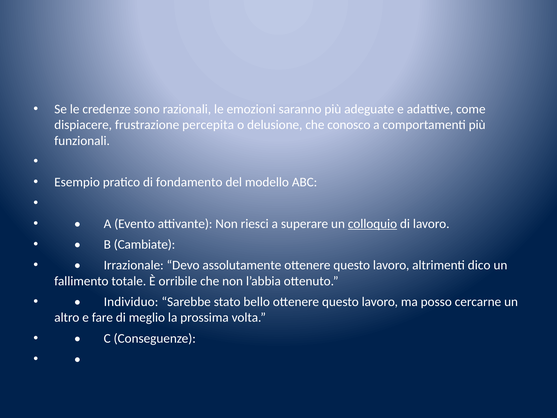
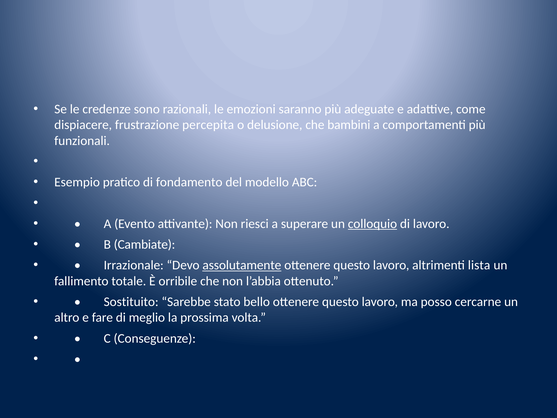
conosco: conosco -> bambini (349, 125)
assolutamente underline: none -> present (242, 265)
dico: dico -> lista (479, 265)
Individuo: Individuo -> Sostituito (131, 302)
